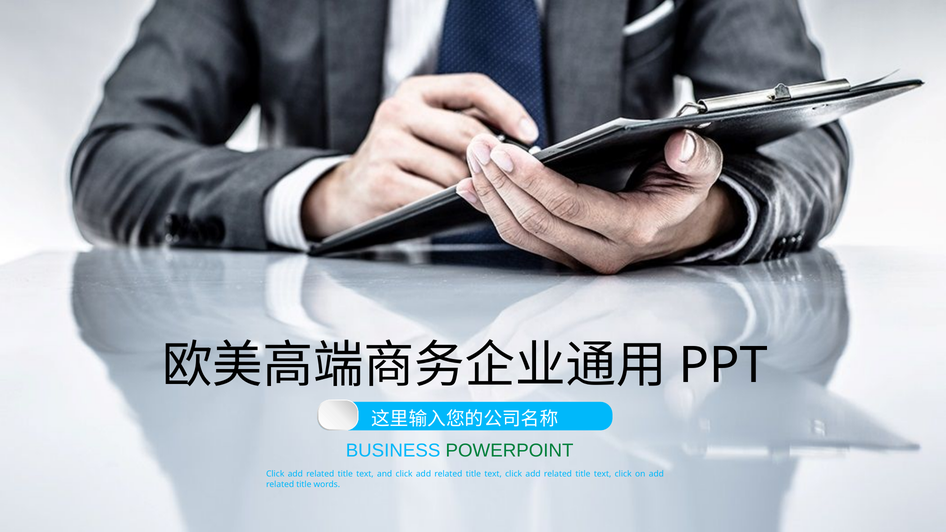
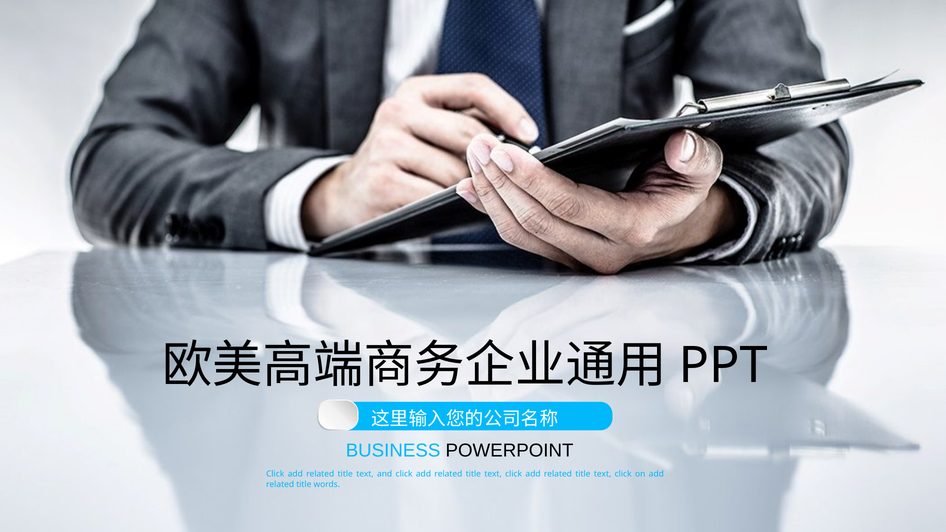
POWERPOINT colour: green -> black (510, 451)
